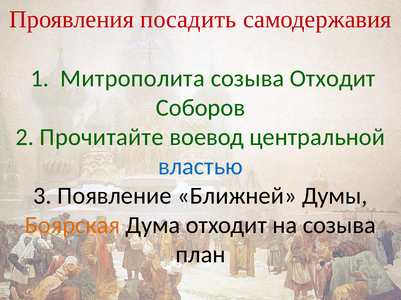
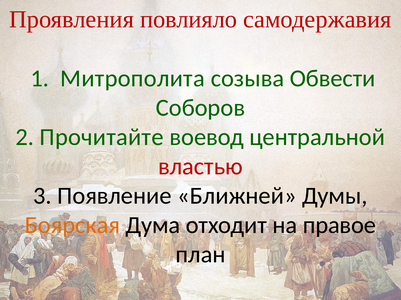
посадить: посадить -> повлияло (189, 20)
созыва Отходит: Отходит -> Обвести (333, 78)
властью colour: blue -> red (200, 167)
на созыва: созыва -> правое (339, 226)
